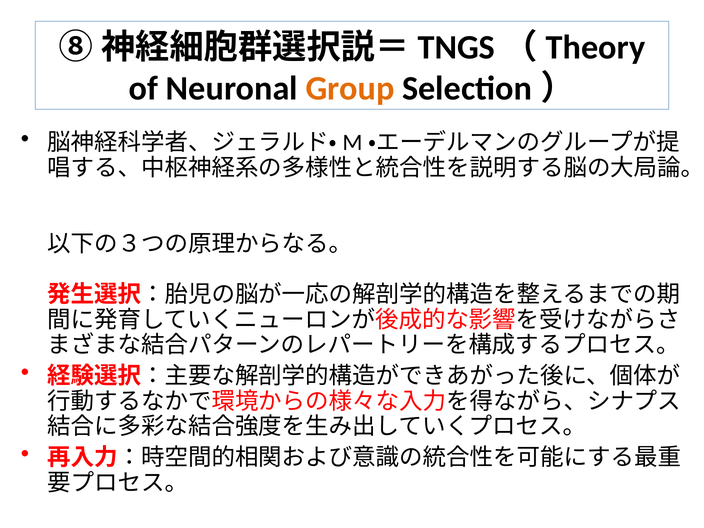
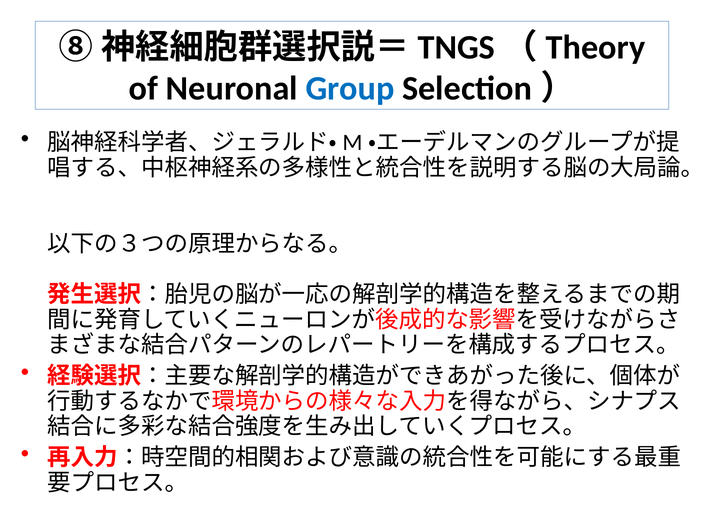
Group colour: orange -> blue (350, 89)
